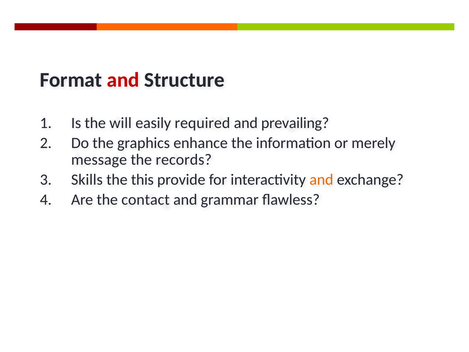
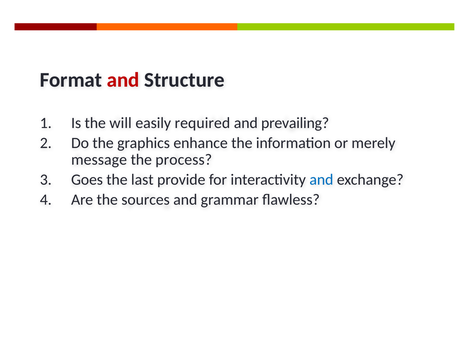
records: records -> process (184, 160)
Skills: Skills -> Goes (87, 180)
this: this -> last (142, 180)
and colour: orange -> blue (321, 180)
contact: contact -> sources (146, 200)
